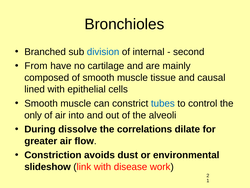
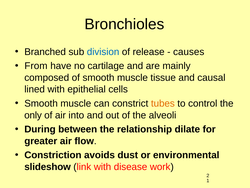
internal: internal -> release (149, 52)
second: second -> causes (189, 52)
tubes colour: blue -> orange (163, 103)
dissolve: dissolve -> between (78, 129)
correlations: correlations -> relationship (145, 129)
